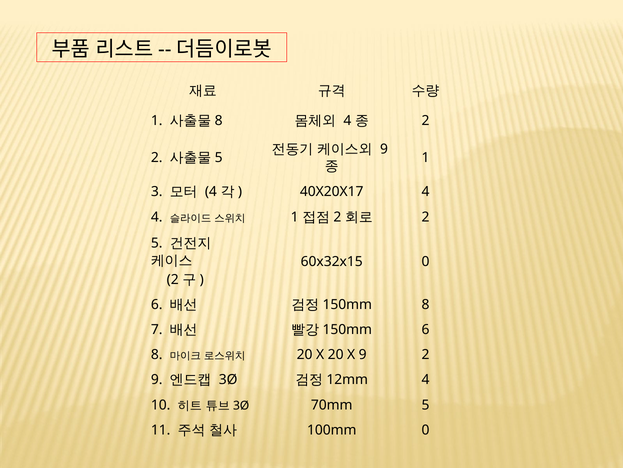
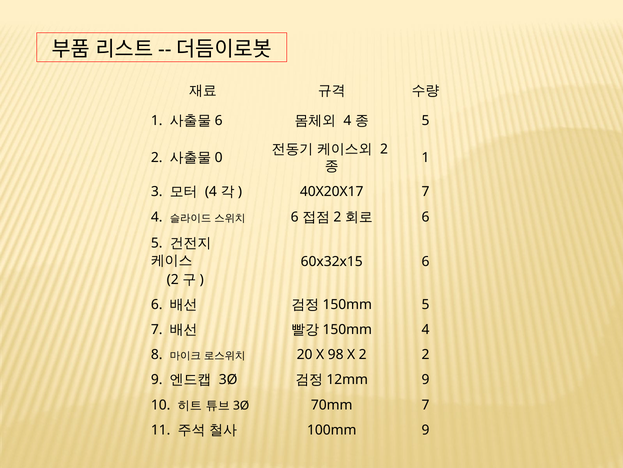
8: 8 -> 6 (219, 121)
2: 2 -> 5 (426, 121)
9: 9 -> 2 (384, 149)
5: 5 -> 0 (219, 157)
40X20X17 4: 4 -> 7 (426, 191)
1: 1 -> 6 (295, 217)
2: 2 -> 6 (426, 217)
60x32x15 0: 0 -> 6 (426, 261)
8: 8 -> 5 (426, 304)
6: 6 -> 4 (426, 329)
X 20: 20 -> 98 (336, 354)
X 9: 9 -> 2 (363, 354)
4: 4 -> 9 (426, 379)
70mm 5: 5 -> 7 (426, 404)
100mm 0: 0 -> 9 (426, 429)
